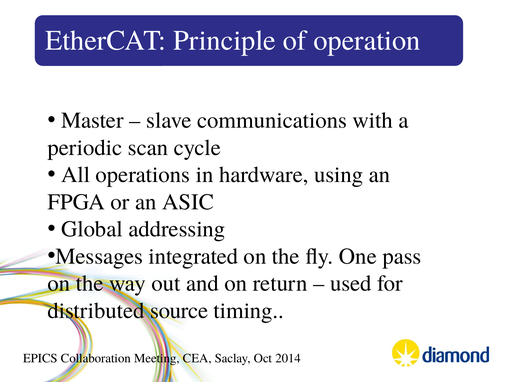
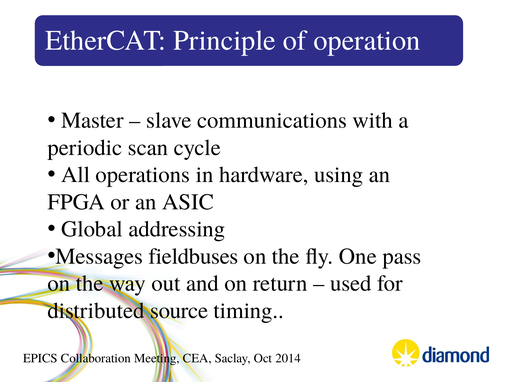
integrated: integrated -> fieldbuses (193, 257)
